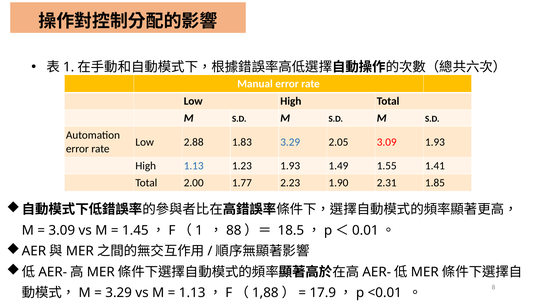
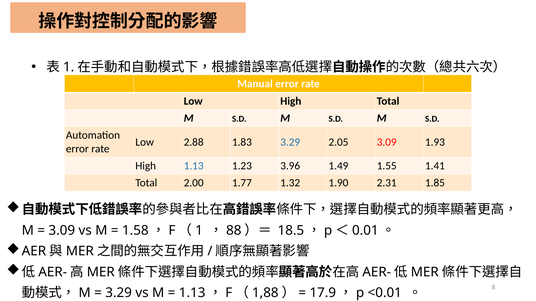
1.23 1.93: 1.93 -> 3.96 (290, 166)
2.23: 2.23 -> 1.32 (290, 183)
1.45: 1.45 -> 1.58 (135, 231)
